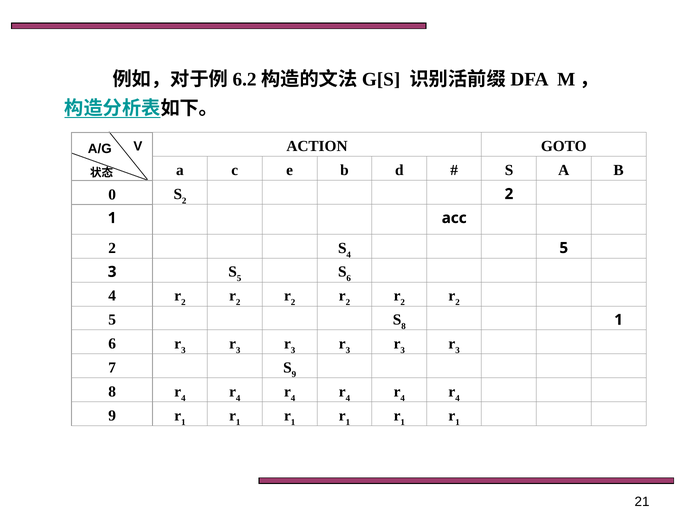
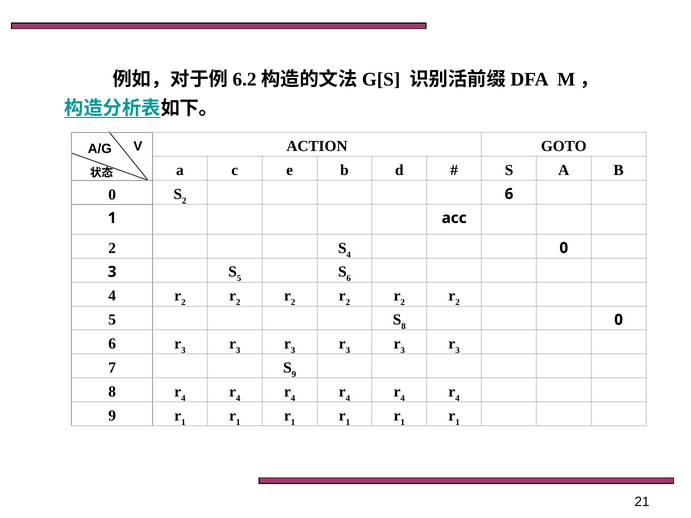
2 2: 2 -> 6 (509, 194)
4 5: 5 -> 0 (564, 248)
8 1: 1 -> 0 (619, 320)
